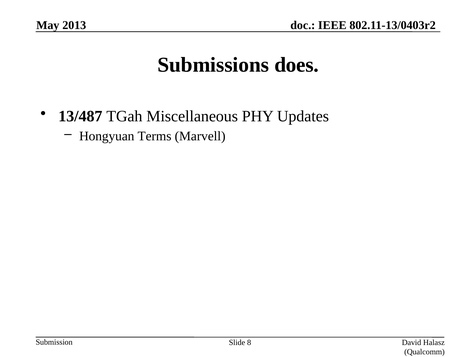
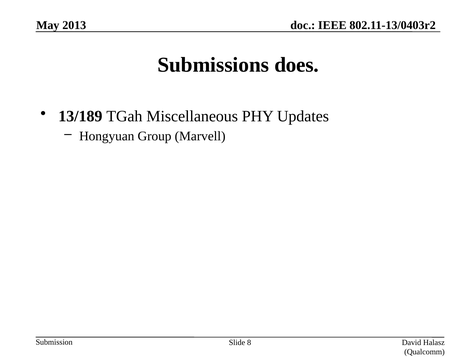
13/487: 13/487 -> 13/189 (80, 116)
Terms: Terms -> Group (155, 136)
